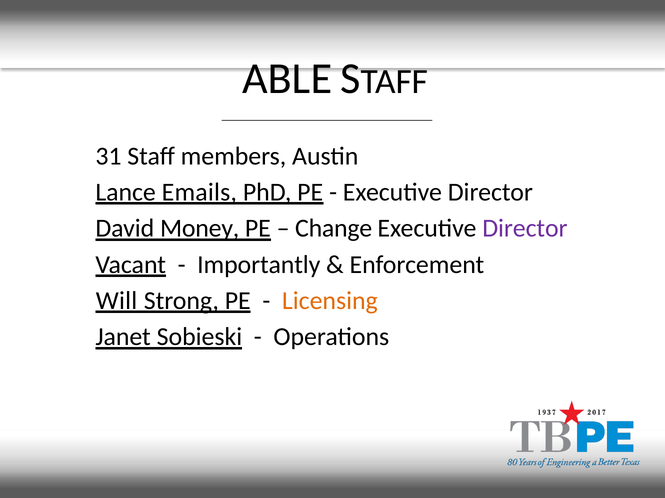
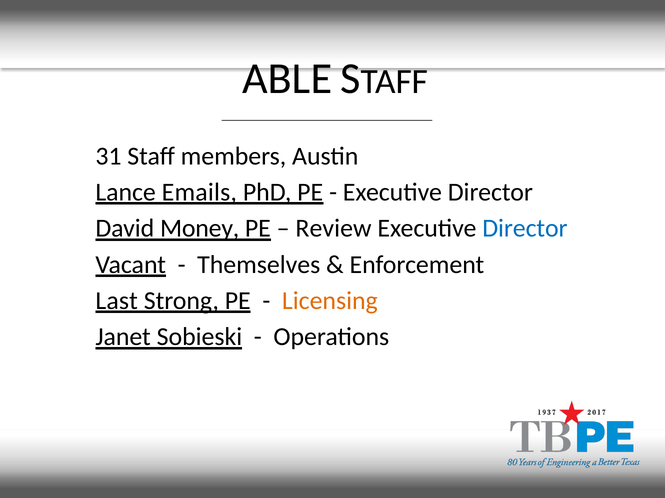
Change: Change -> Review (333, 229)
Director colour: purple -> blue (525, 229)
Importantly: Importantly -> Themselves (259, 265)
Will: Will -> Last (117, 301)
